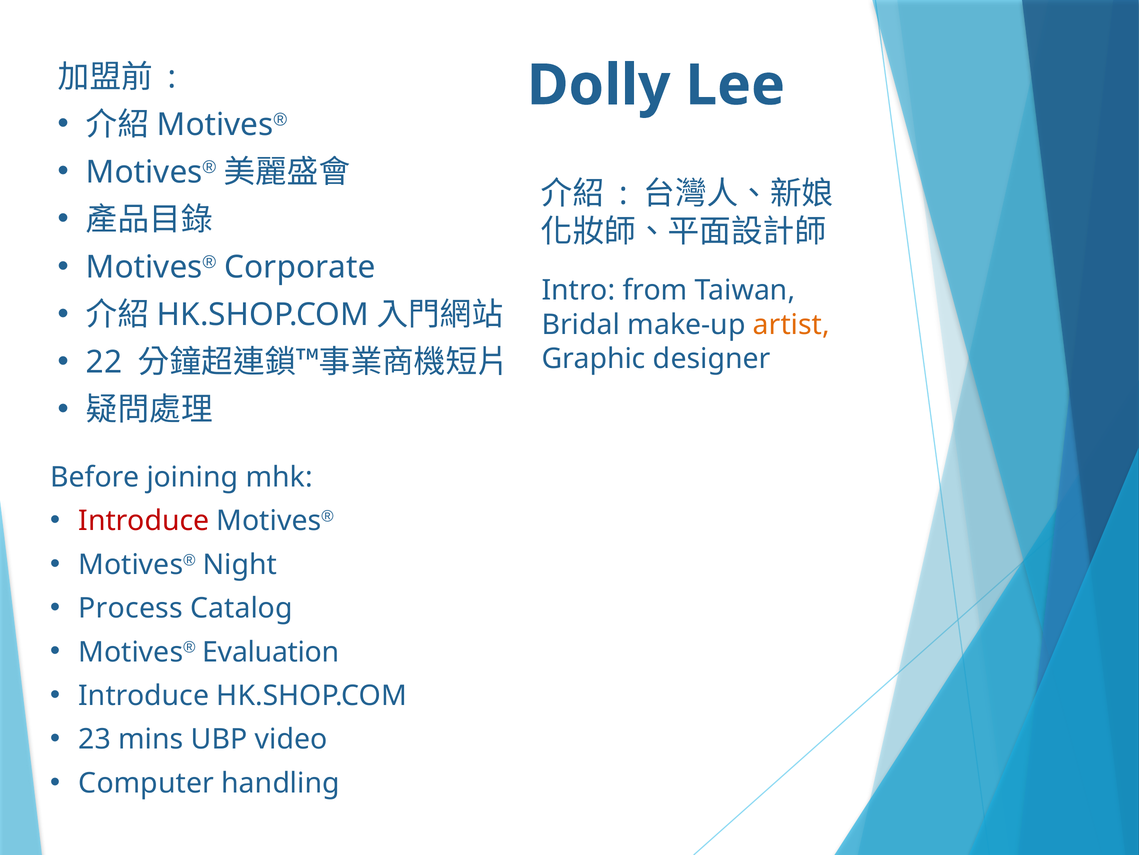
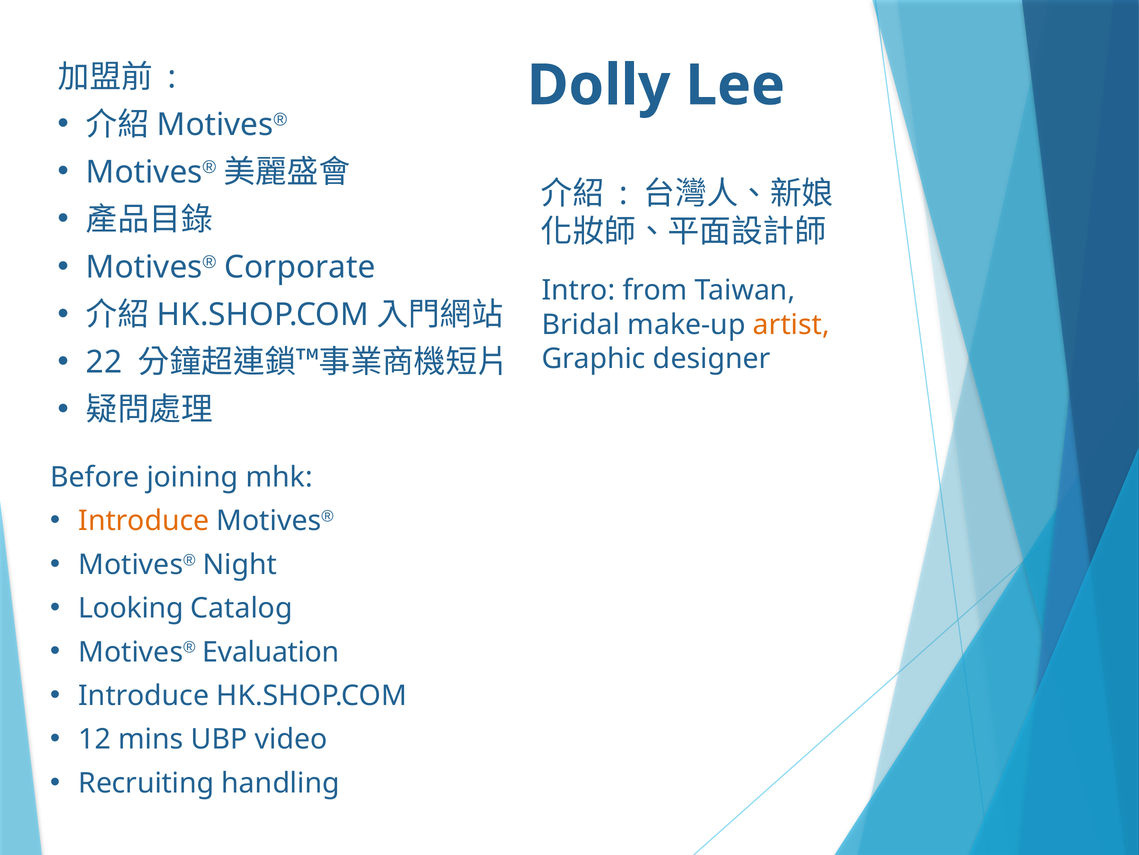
Introduce colour: red -> orange (144, 521)
Process: Process -> Looking (131, 608)
23: 23 -> 12 (95, 739)
Computer: Computer -> Recruiting (146, 783)
